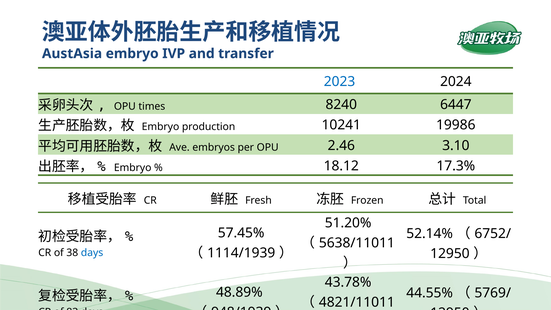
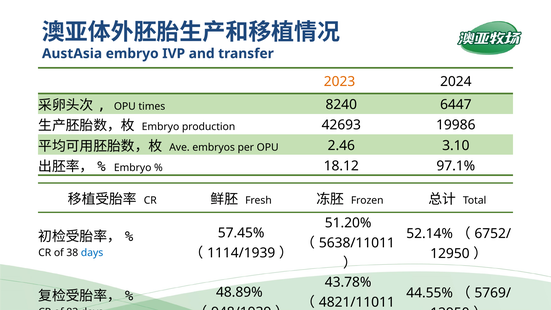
2023 colour: blue -> orange (340, 82)
10241: 10241 -> 42693 (341, 125)
17.3%: 17.3% -> 97.1% (456, 166)
